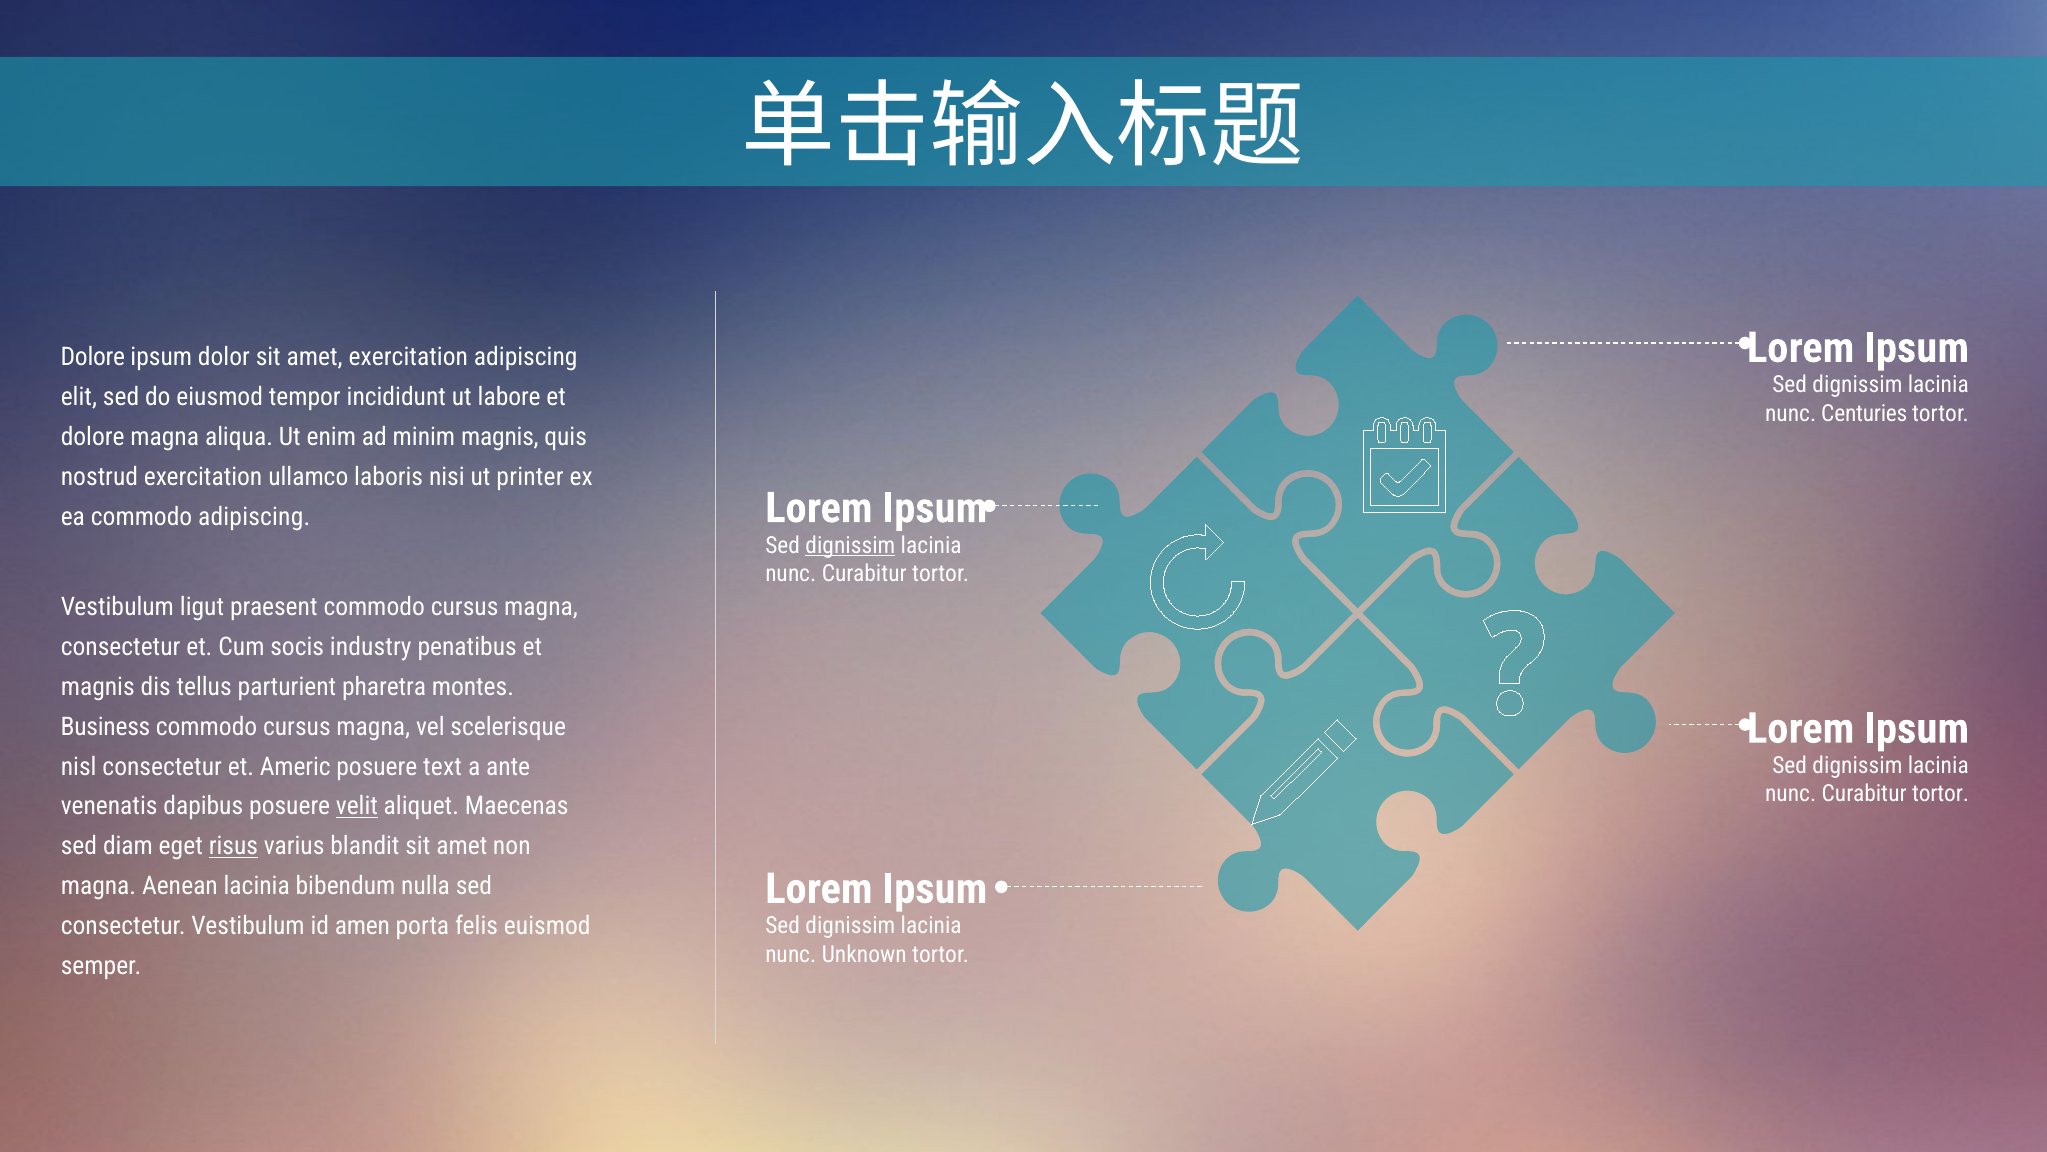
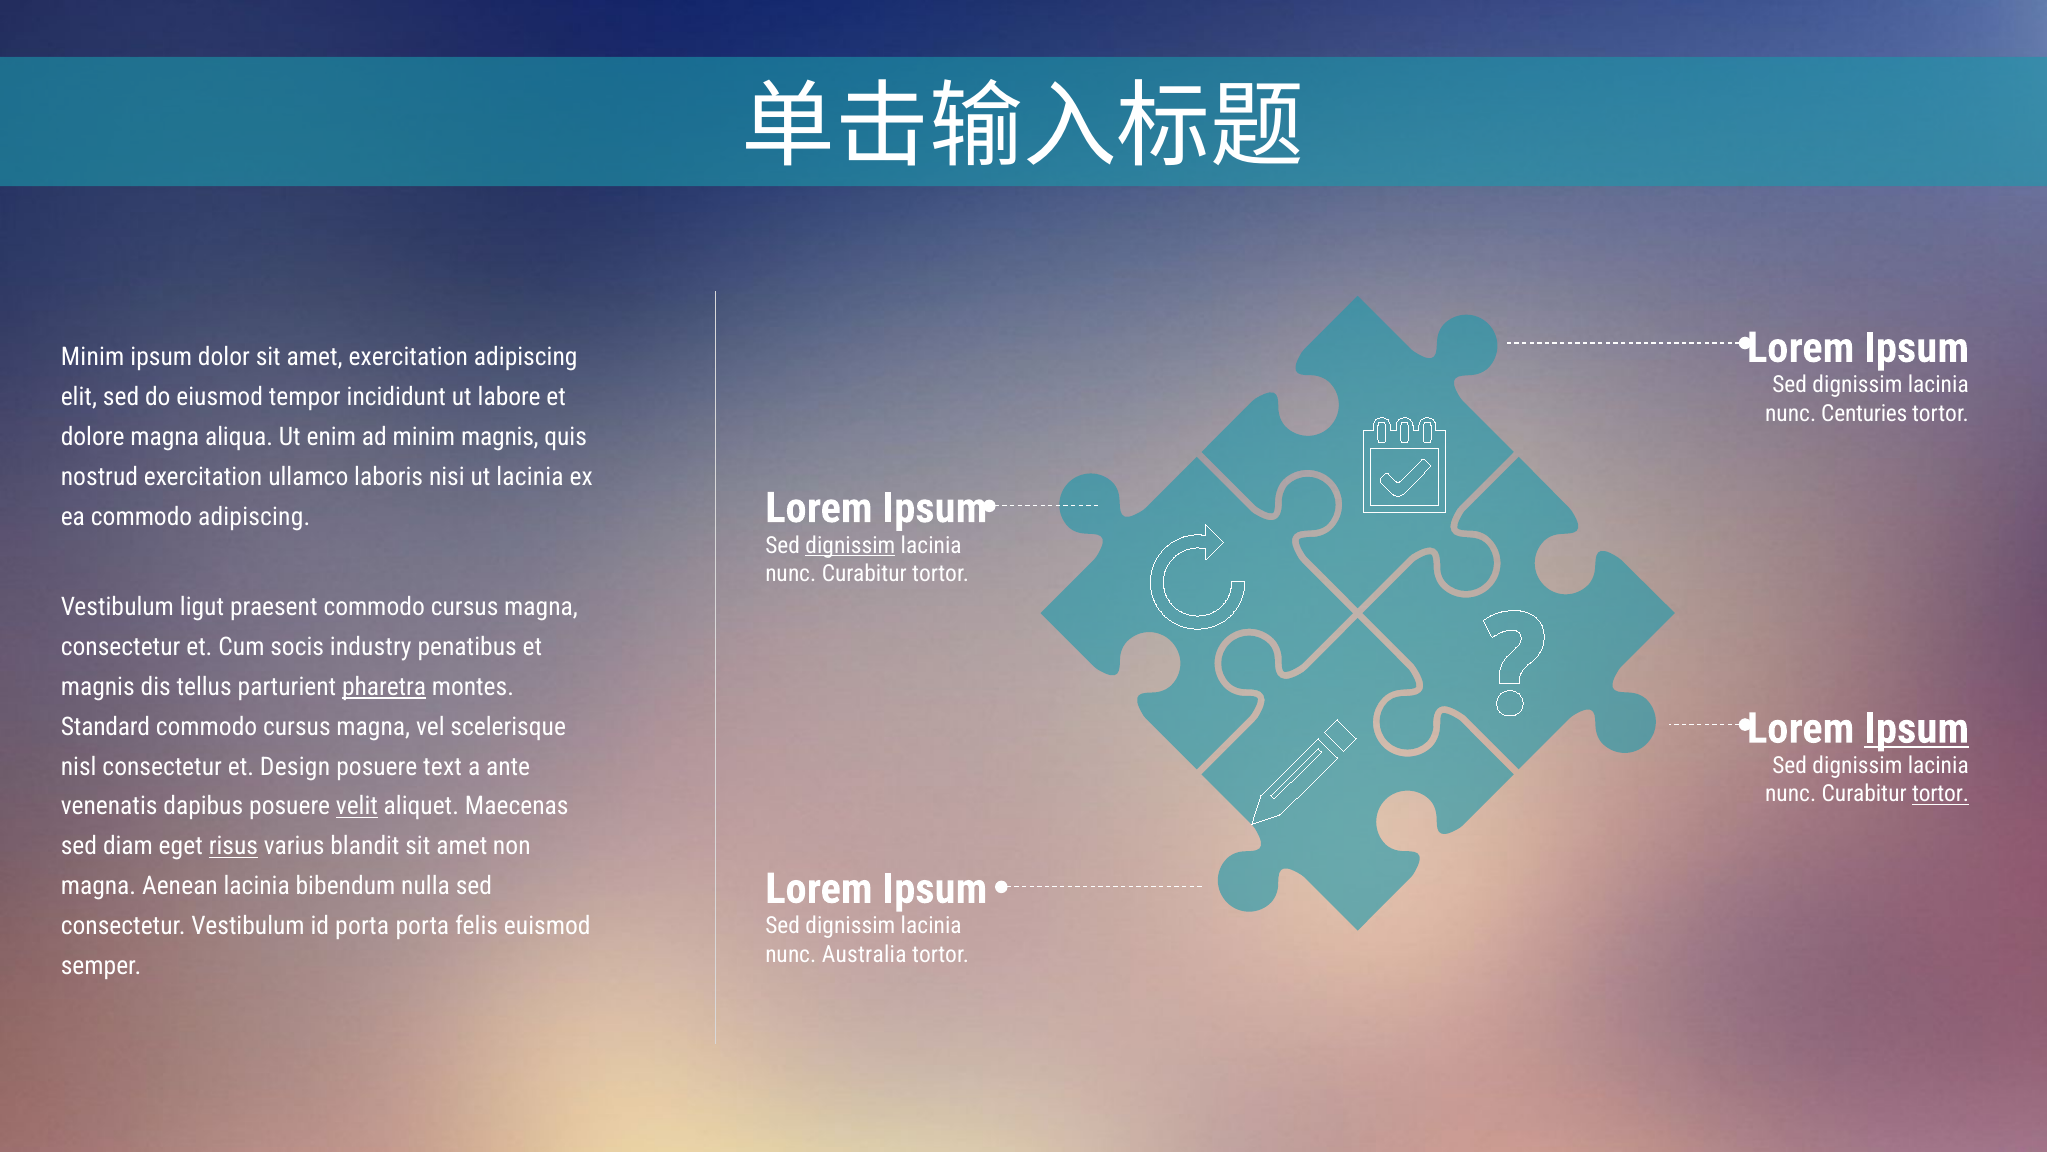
Dolore: Dolore -> Minim (93, 357)
ut printer: printer -> lacinia (530, 477)
pharetra underline: none -> present (384, 686)
Ipsum underline: none -> present (1917, 728)
Business: Business -> Standard (106, 726)
Americ: Americ -> Design (295, 766)
tortor underline: none -> present (1941, 794)
id amen: amen -> porta (362, 926)
Unknown: Unknown -> Australia (864, 954)
